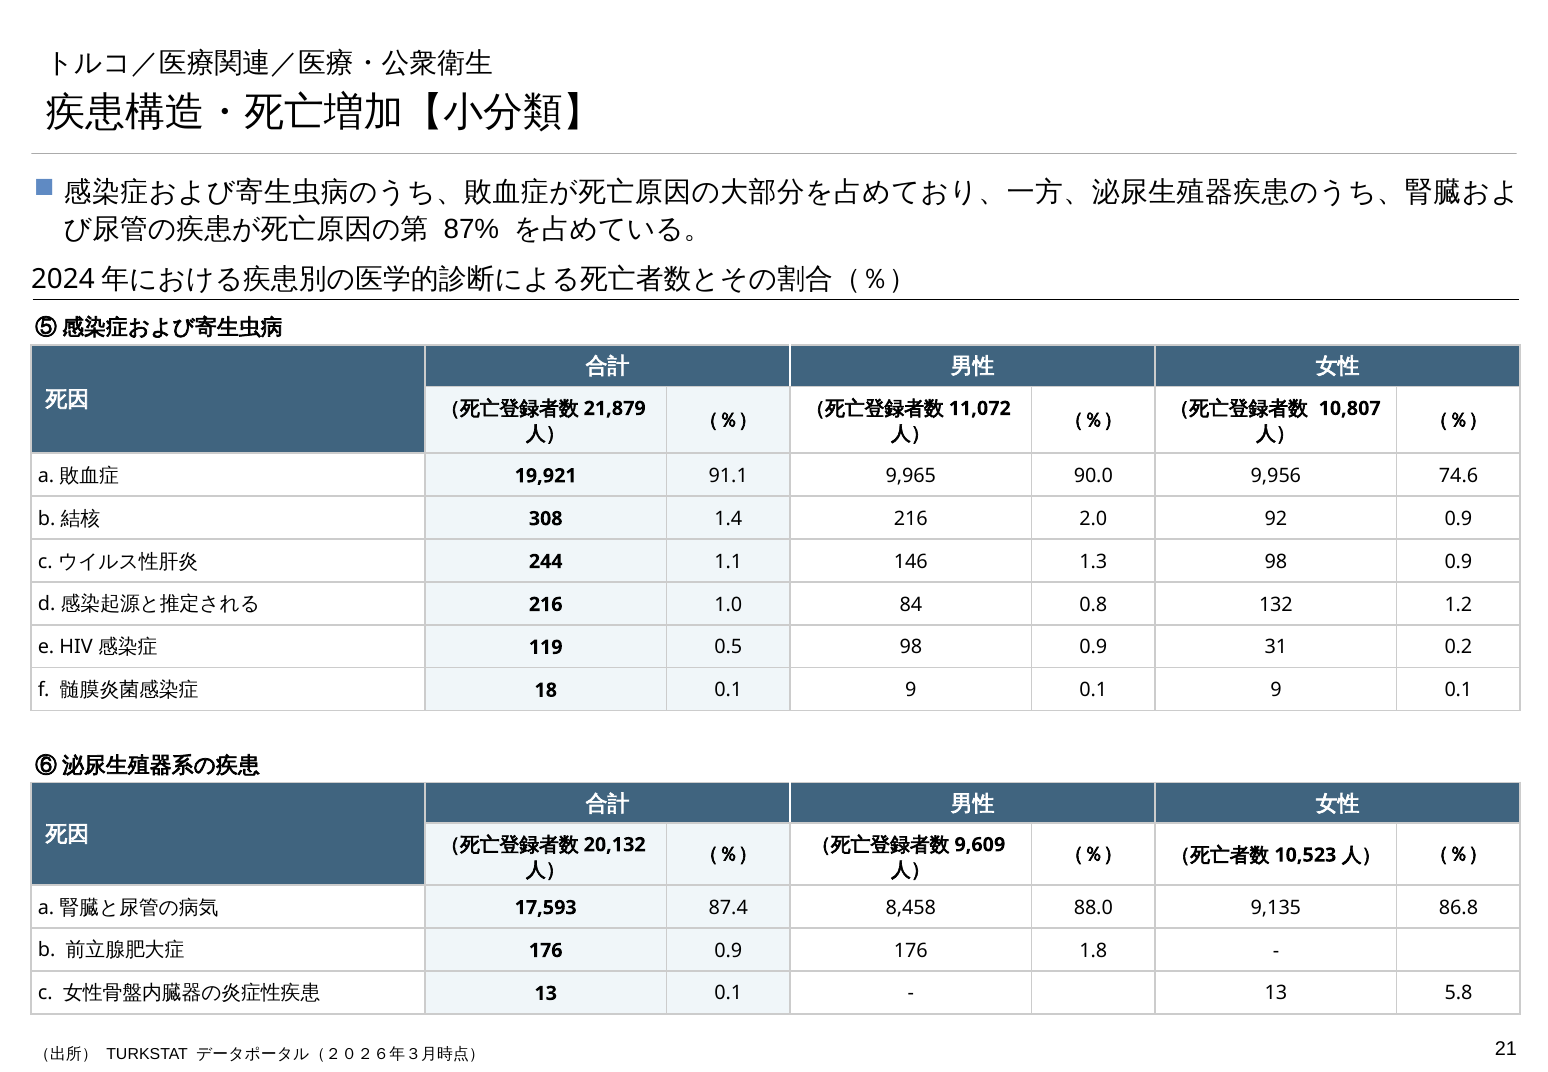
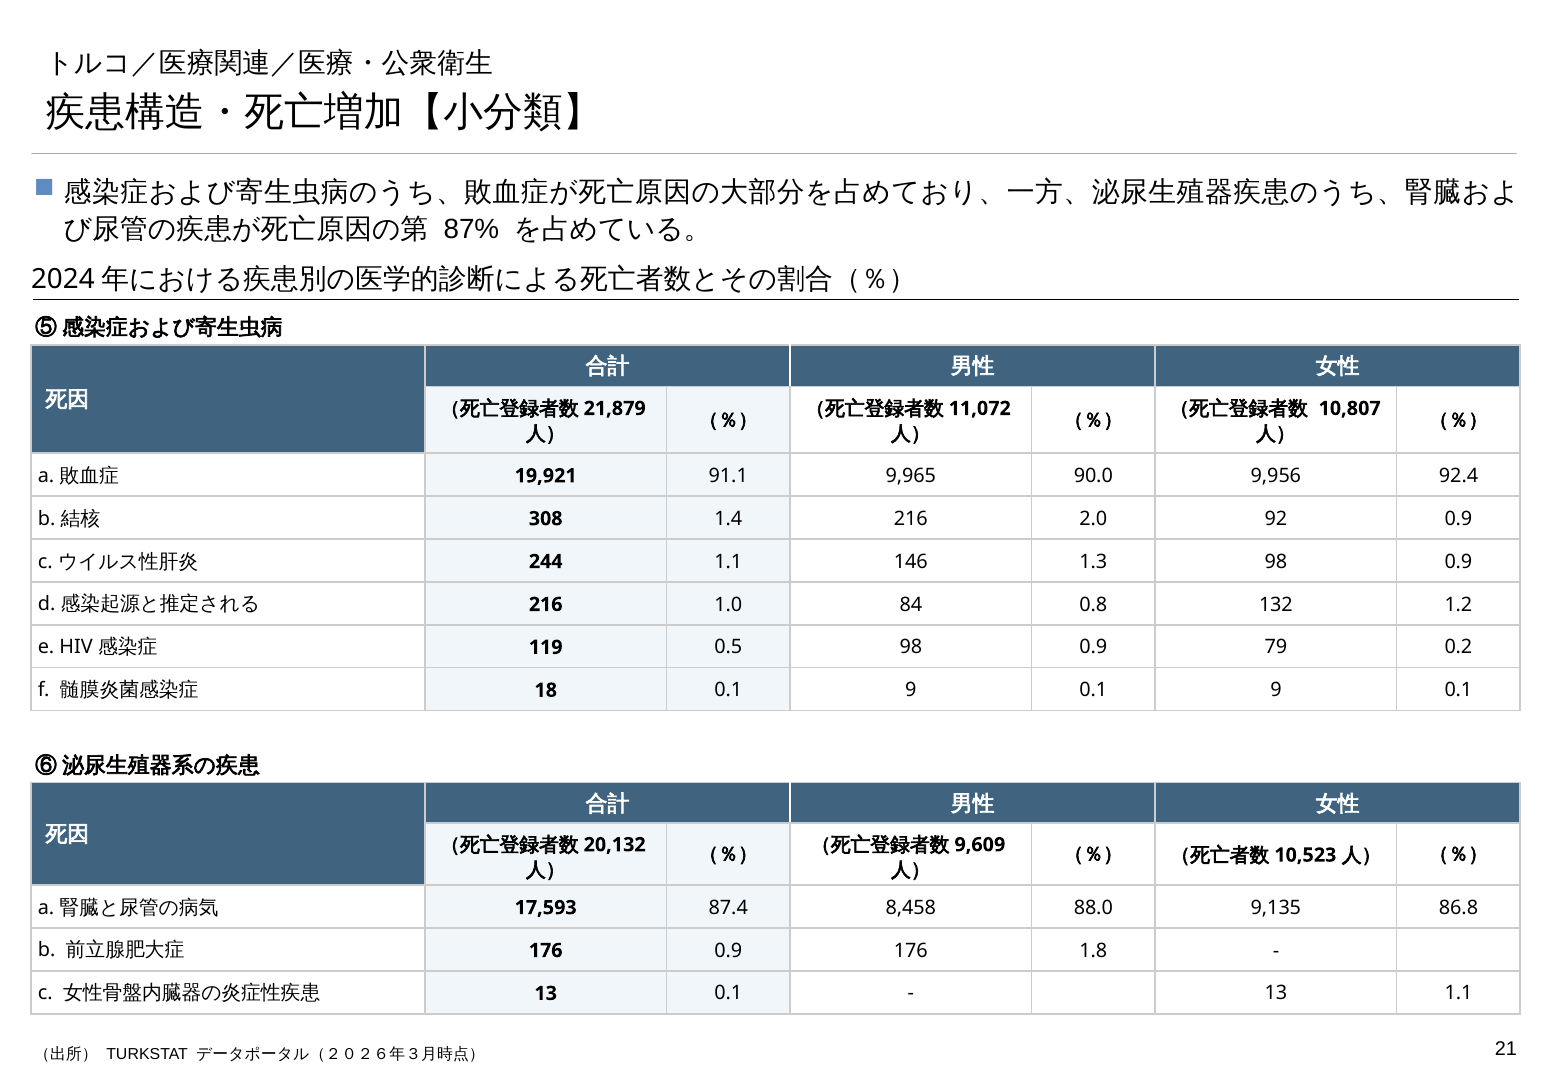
74.6: 74.6 -> 92.4 (1459, 476)
31: 31 -> 79 (1276, 647)
13 5.8: 5.8 -> 1.1 (1458, 993)
